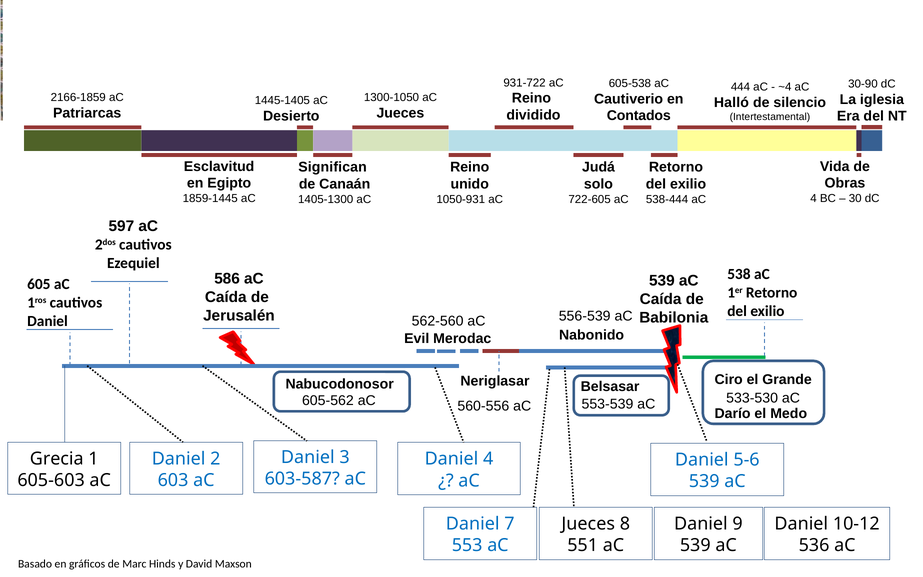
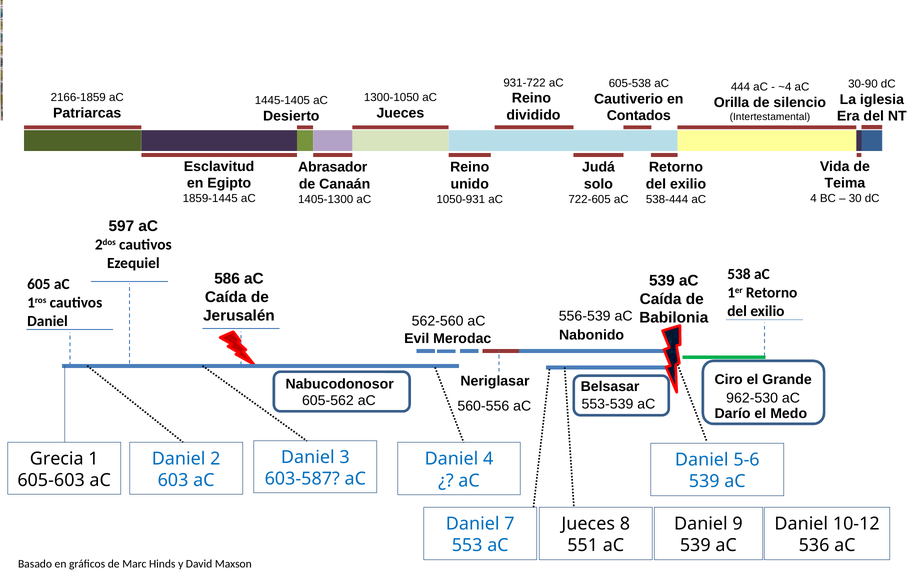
Halló: Halló -> Orilla (732, 103)
Significan: Significan -> Abrasador (333, 167)
Obras: Obras -> Teima (845, 183)
533-530: 533-530 -> 962-530 (752, 398)
